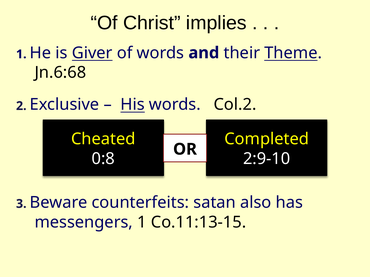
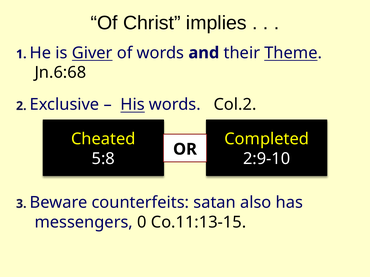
0:8: 0:8 -> 5:8 (103, 159)
messengers 1: 1 -> 0 (142, 223)
